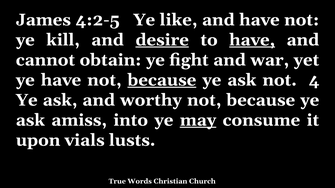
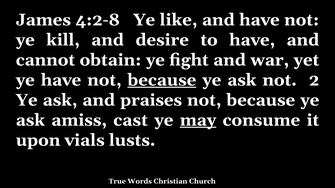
4:2-5: 4:2-5 -> 4:2-8 (98, 20)
desire underline: present -> none (162, 40)
have underline: present -> none (252, 40)
4: 4 -> 2 (314, 80)
worthy: worthy -> praises (151, 100)
into: into -> cast (131, 120)
